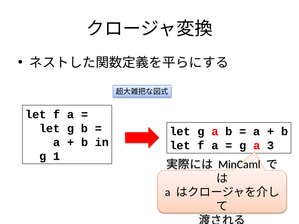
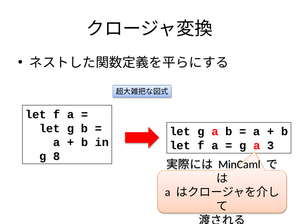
1: 1 -> 8 (57, 156)
